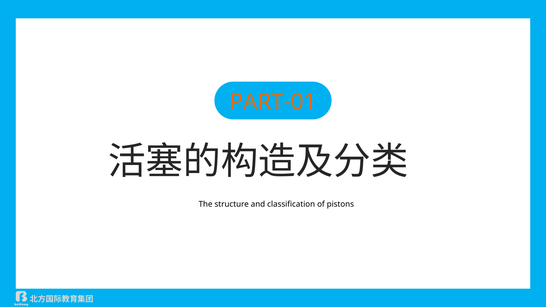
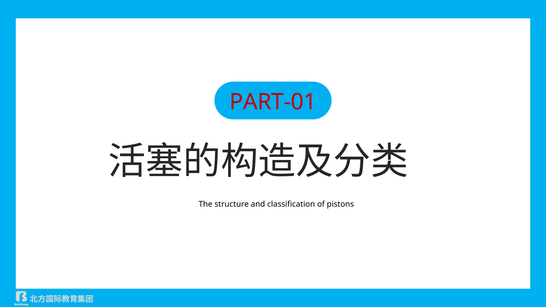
PART-01 colour: orange -> red (273, 102)
